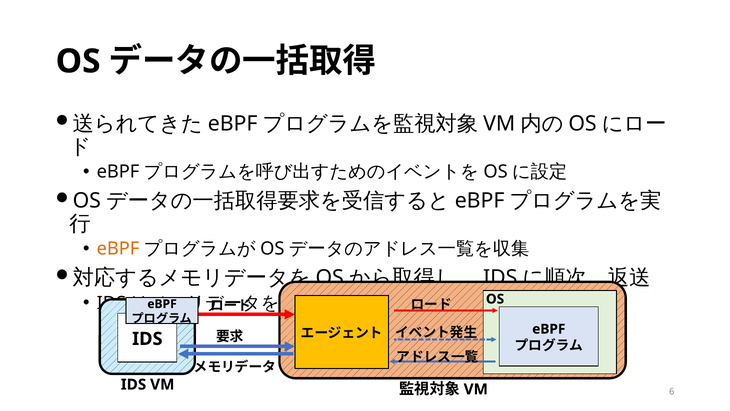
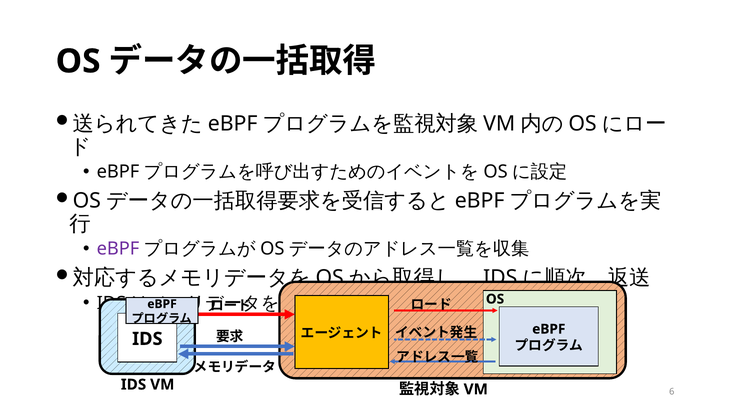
eBPF colour: orange -> purple (118, 249)
